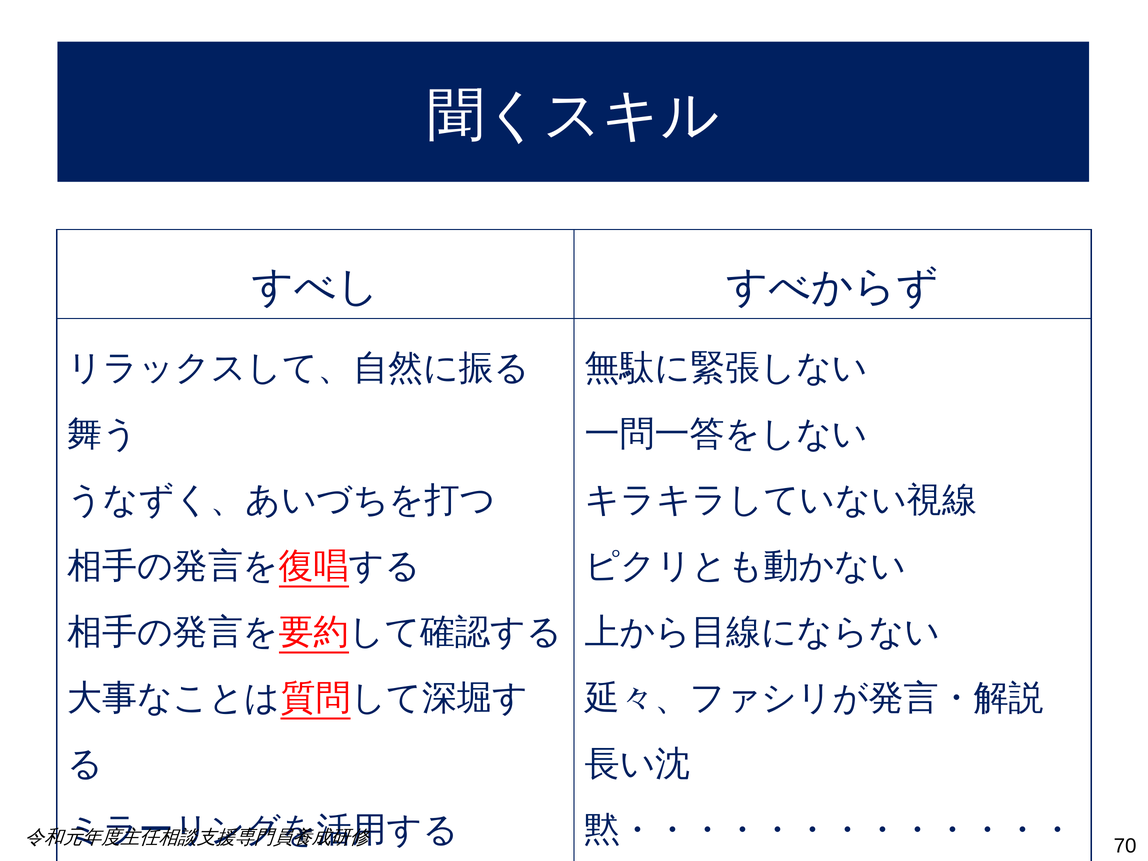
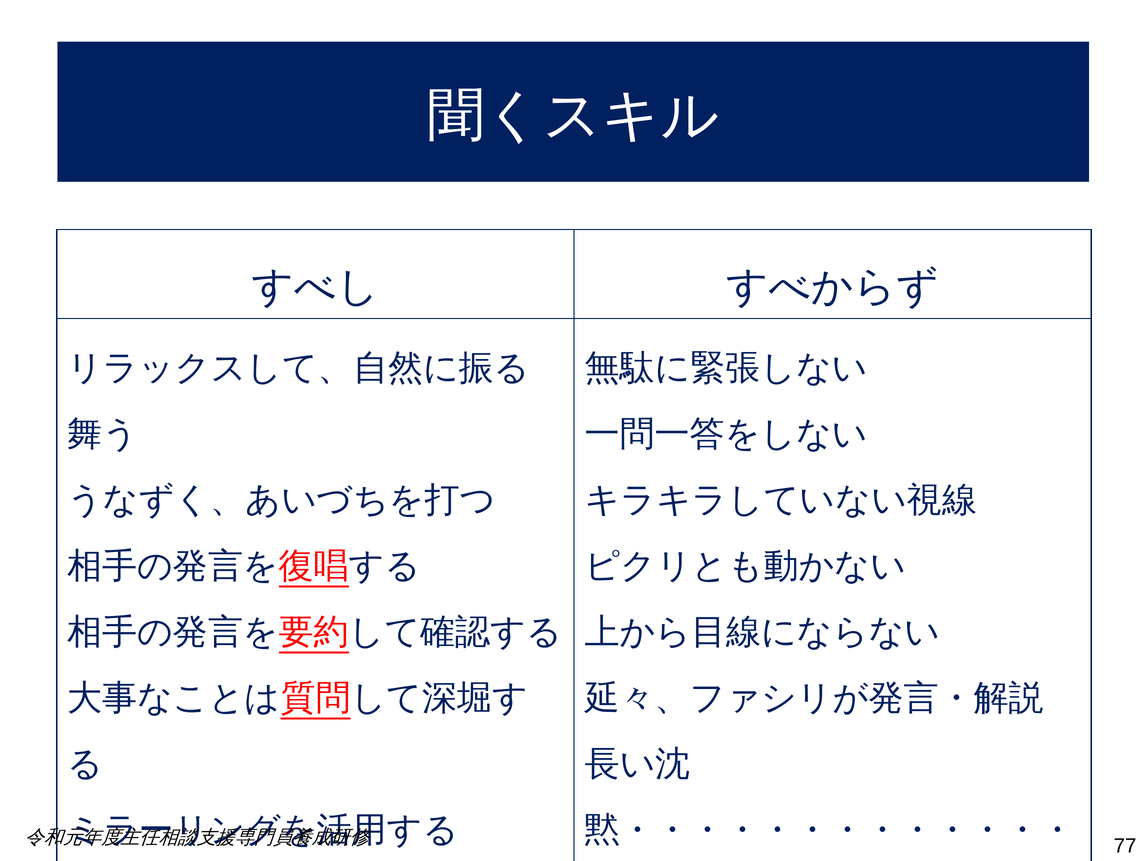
70: 70 -> 77 (1125, 846)
